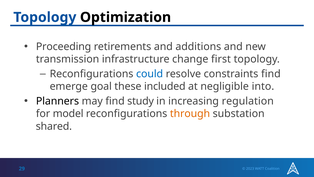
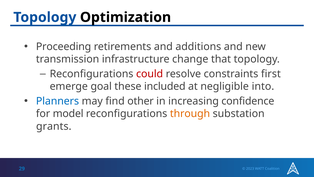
first: first -> that (221, 59)
could colour: blue -> red (150, 74)
constraints find: find -> first (271, 74)
Planners colour: black -> blue (57, 101)
study: study -> other (141, 101)
regulation: regulation -> confidence (248, 101)
shared: shared -> grants (54, 126)
